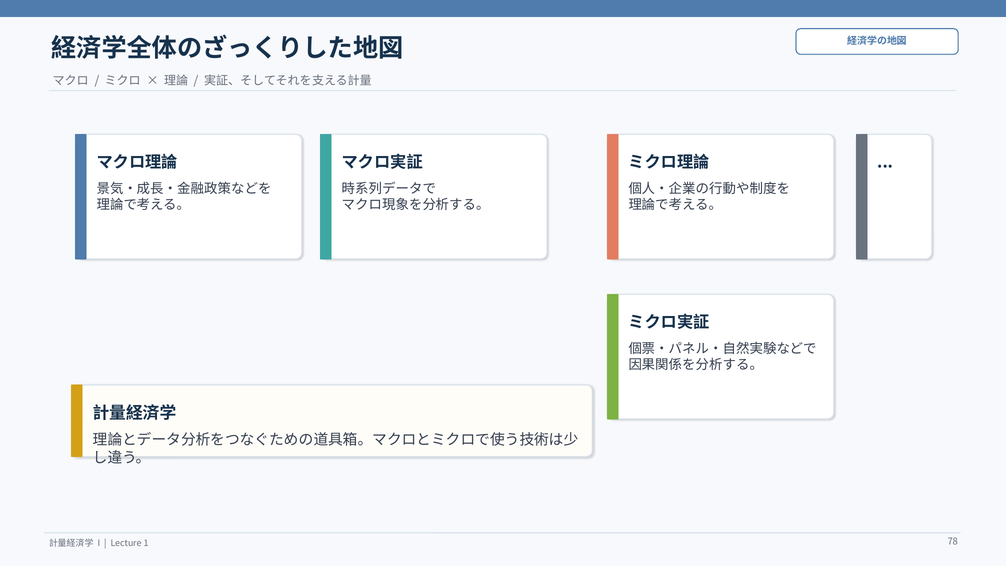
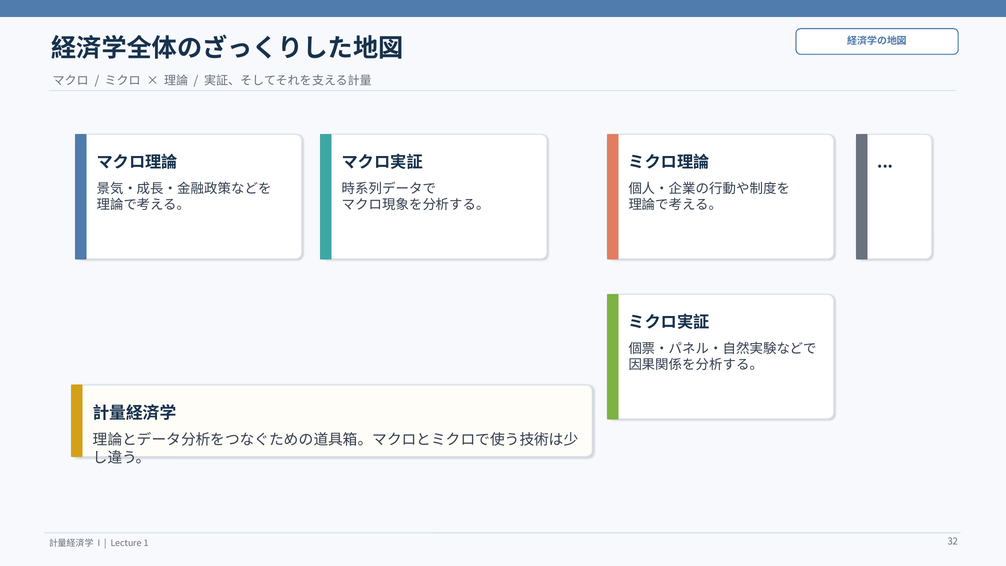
78: 78 -> 32 (953, 542)
